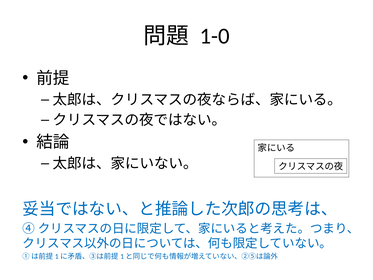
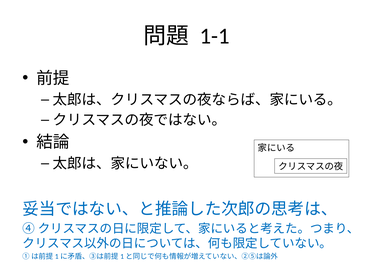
1-0: 1-0 -> 1-1 (215, 36)
